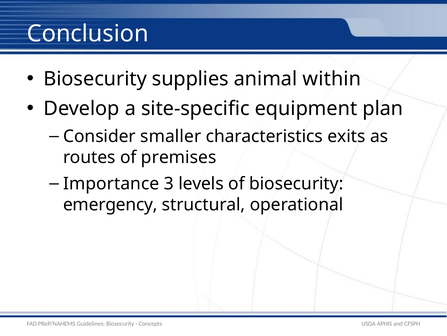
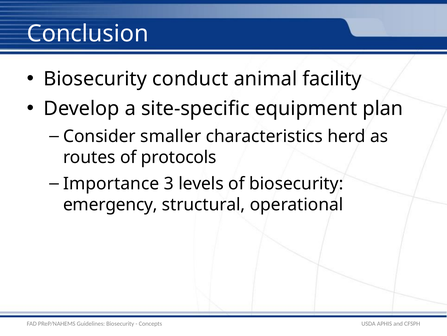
supplies: supplies -> conduct (190, 79)
within: within -> facility (332, 79)
exits: exits -> herd (347, 136)
premises: premises -> protocols (179, 157)
